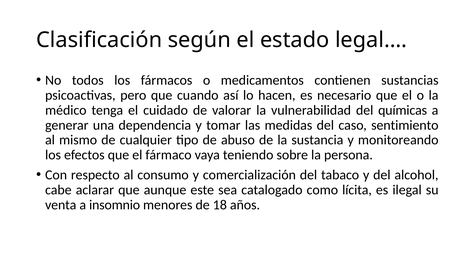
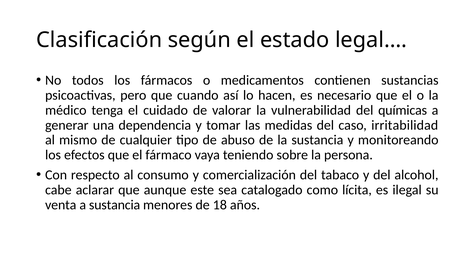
sentimiento: sentimiento -> irritabilidad (405, 125)
a insomnio: insomnio -> sustancia (115, 205)
